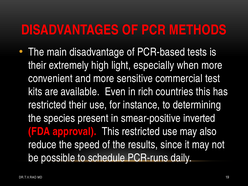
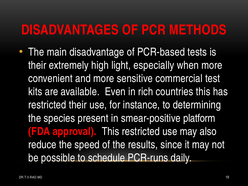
inverted: inverted -> platform (199, 118)
